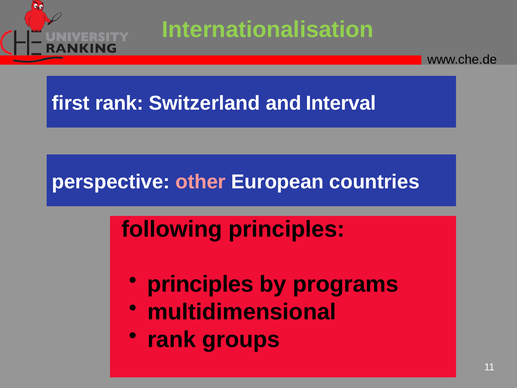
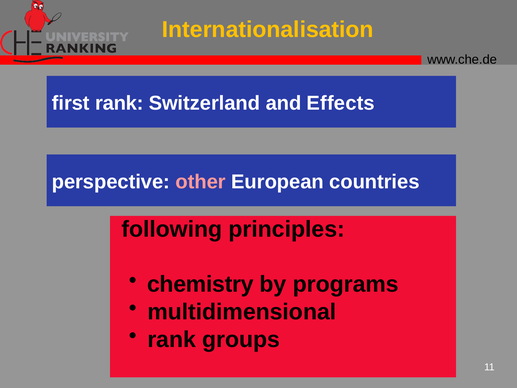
Internationalisation colour: light green -> yellow (268, 30)
Interval: Interval -> Effects (341, 103)
principles: principles -> chemistry (200, 284)
